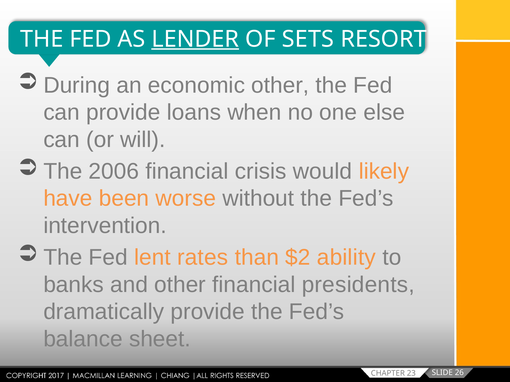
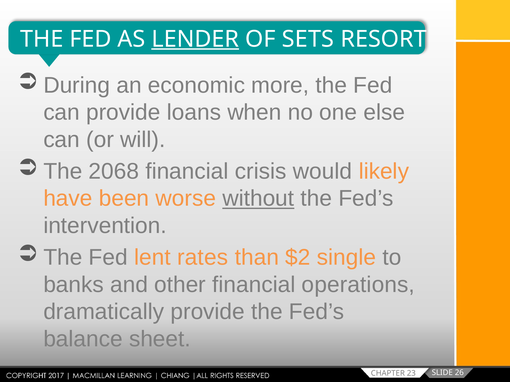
economic other: other -> more (280, 85)
2006: 2006 -> 2068 (114, 172)
without underline: none -> present (258, 199)
ability: ability -> single (346, 258)
presidents: presidents -> operations (358, 285)
